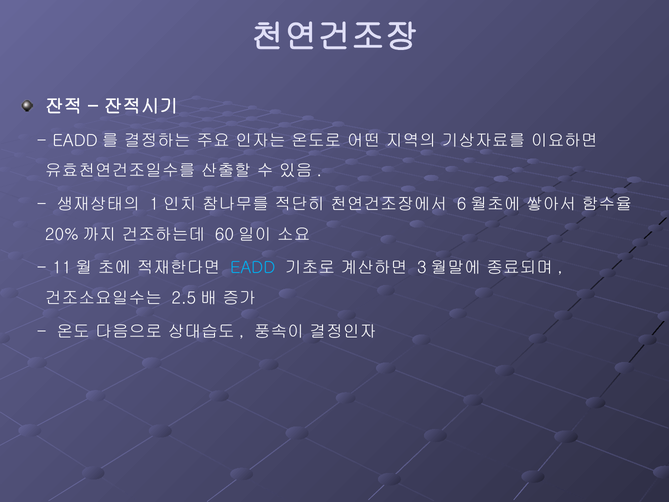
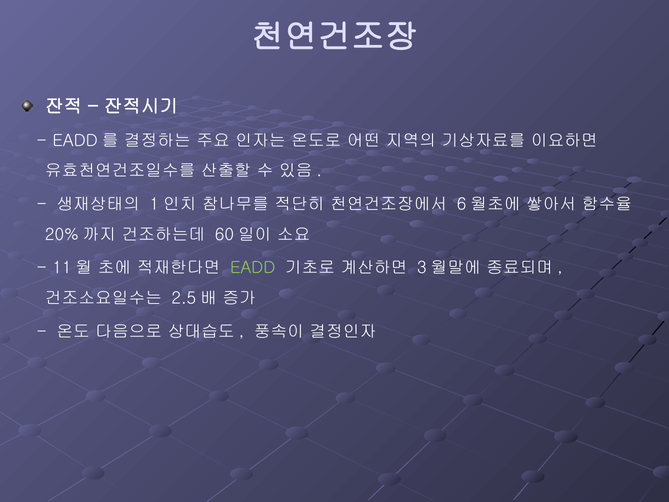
EADD colour: light blue -> light green (253, 268)
